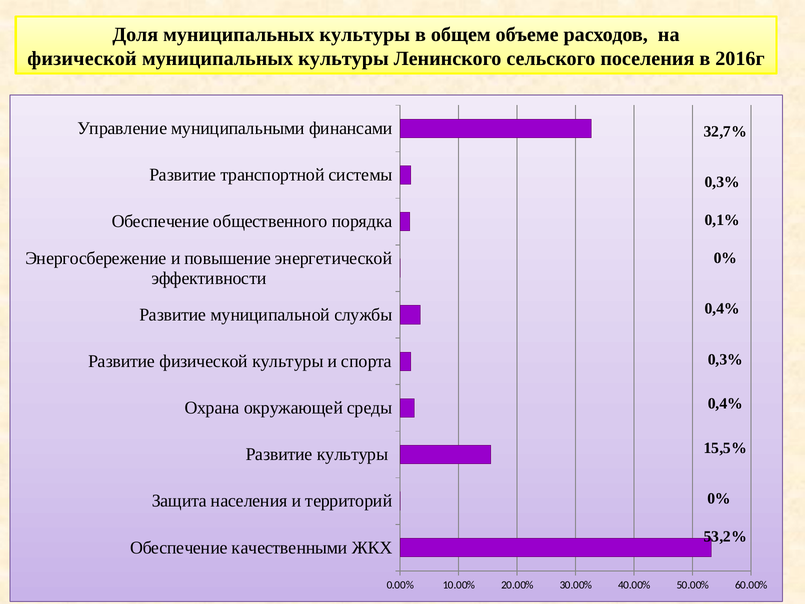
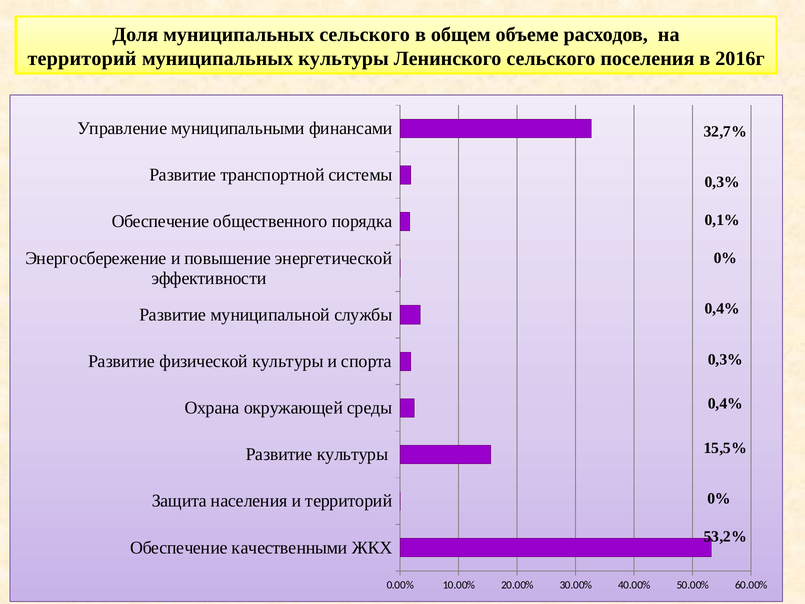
Доля муниципальных культуры: культуры -> сельского (365, 34)
физической: физической -> территорий (82, 59)
